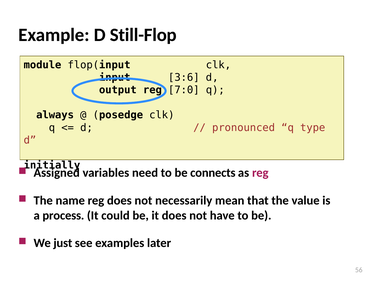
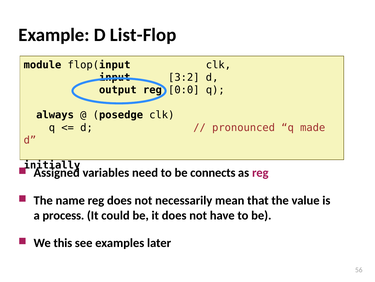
Still-Flop: Still-Flop -> List-Flop (143, 35)
3:6: 3:6 -> 3:2 (184, 77)
7:0: 7:0 -> 0:0 (184, 90)
type: type -> made (313, 127)
just: just -> this (63, 242)
